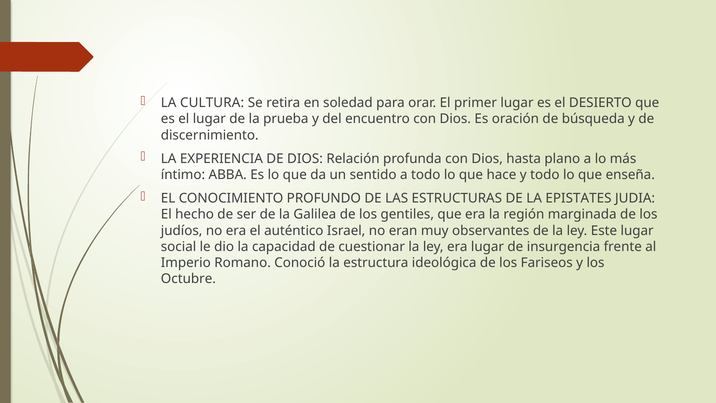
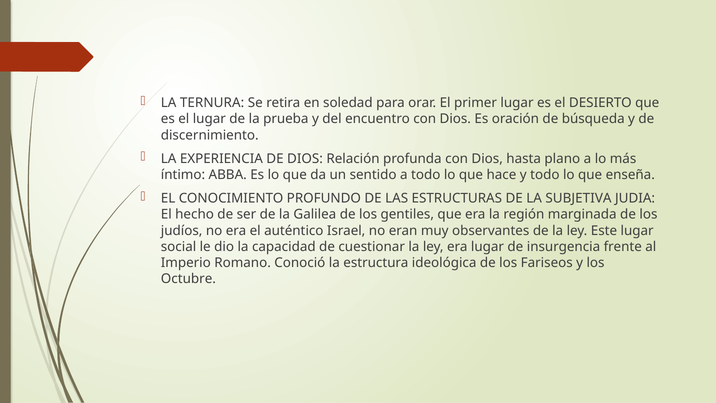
CULTURA: CULTURA -> TERNURA (212, 103)
EPISTATES: EPISTATES -> SUBJETIVA (578, 198)
